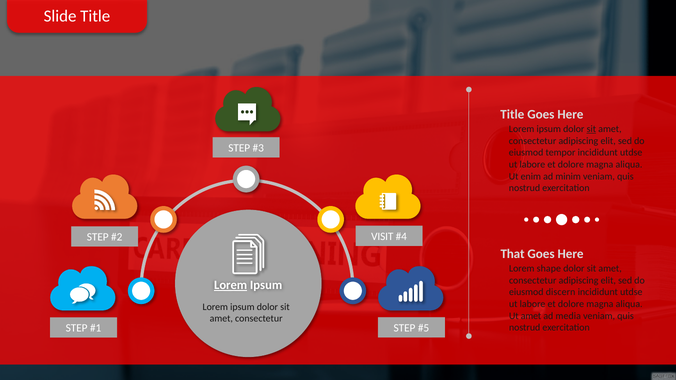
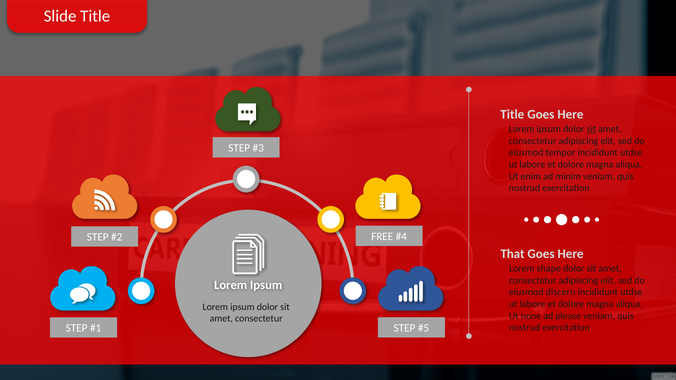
VISIT: VISIT -> FREE (382, 237)
Lorem underline: present -> none (231, 285)
Ut amet: amet -> none (531, 316)
media: media -> please (568, 316)
